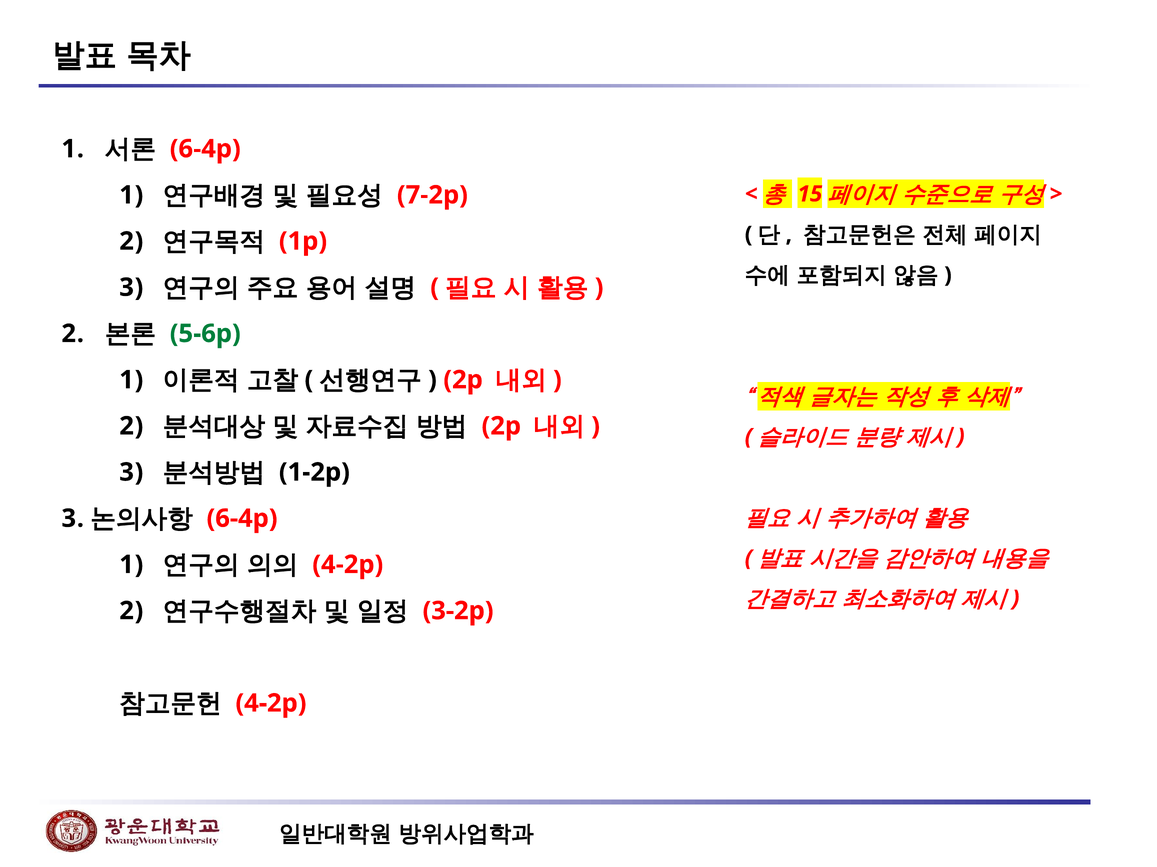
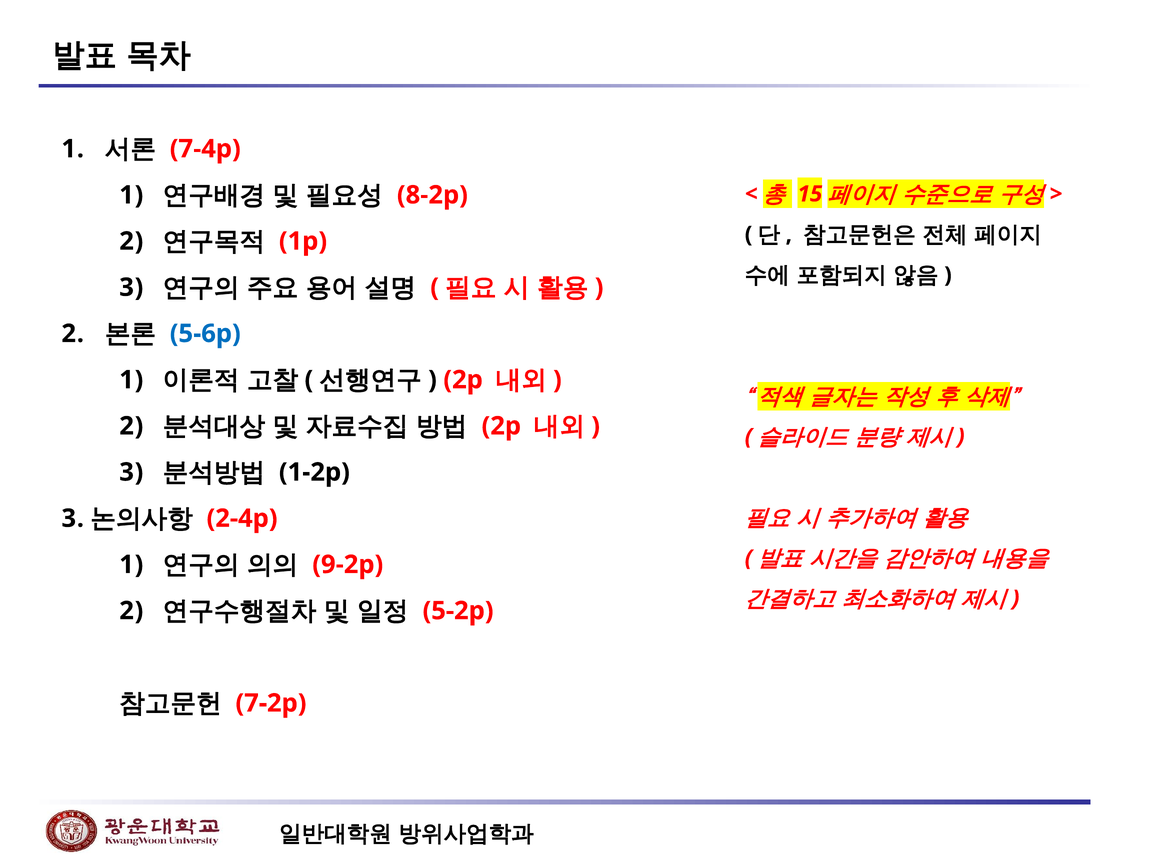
6-4p: 6-4p -> 7-4p (205, 149)
7-2p: 7-2p -> 8-2p (432, 195)
5-6p colour: green -> blue (205, 334)
6-4p: 6-4p -> 2-4p (242, 519)
4-2p: 4-2p -> 9-2p (348, 565)
3-2p: 3-2p -> 5-2p (458, 611)
4-2p: 4-2p -> 7-2p (271, 704)
